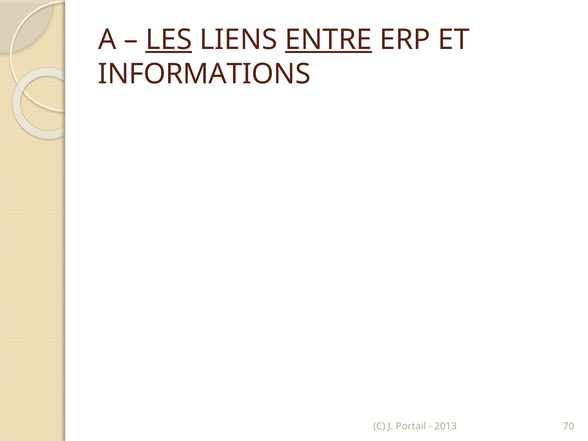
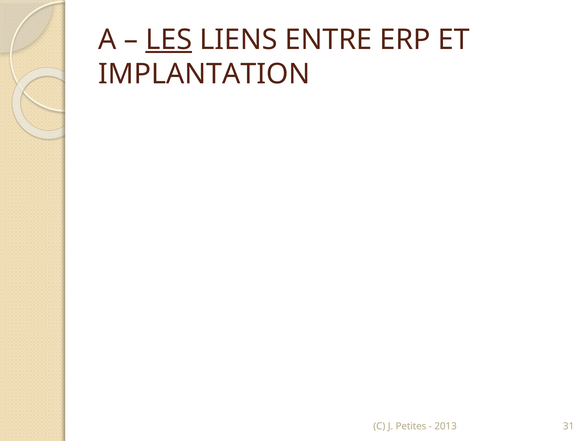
ENTRE underline: present -> none (328, 40)
INFORMATIONS: INFORMATIONS -> IMPLANTATION (204, 74)
Portail: Portail -> Petites (411, 426)
70: 70 -> 31 (569, 426)
